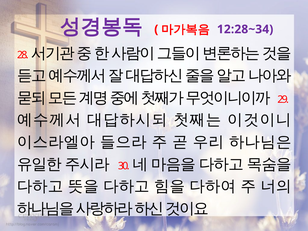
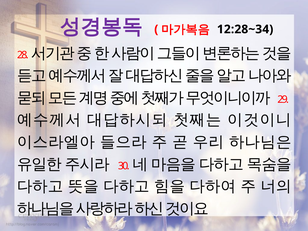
12:28~34 colour: purple -> black (245, 29)
